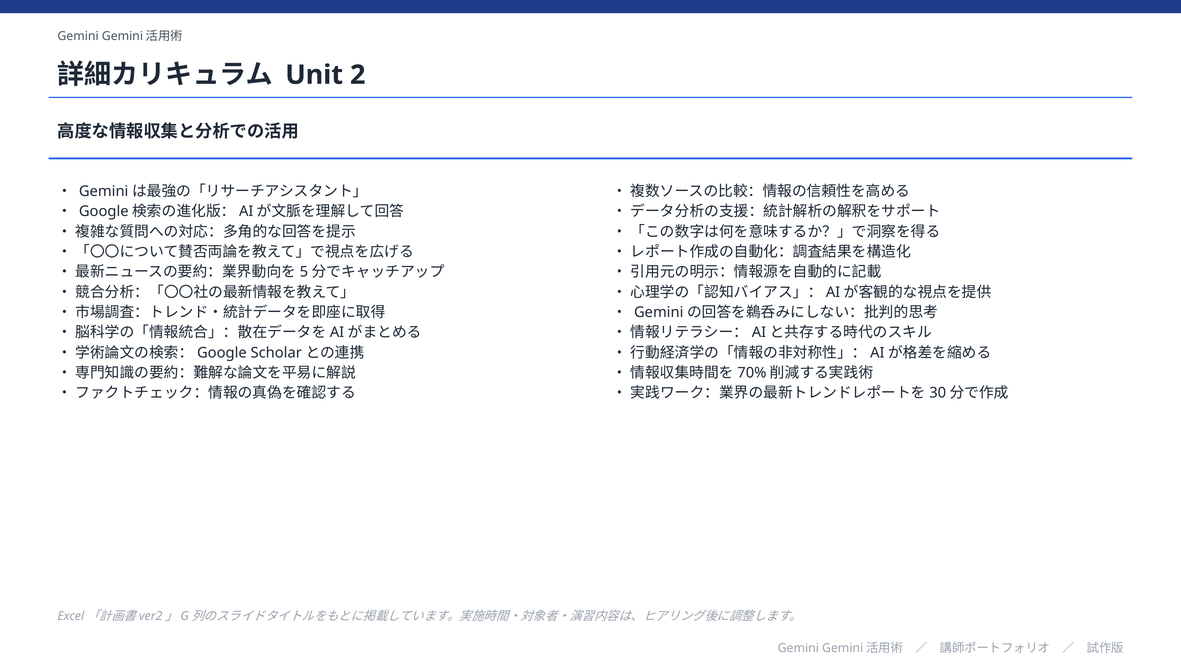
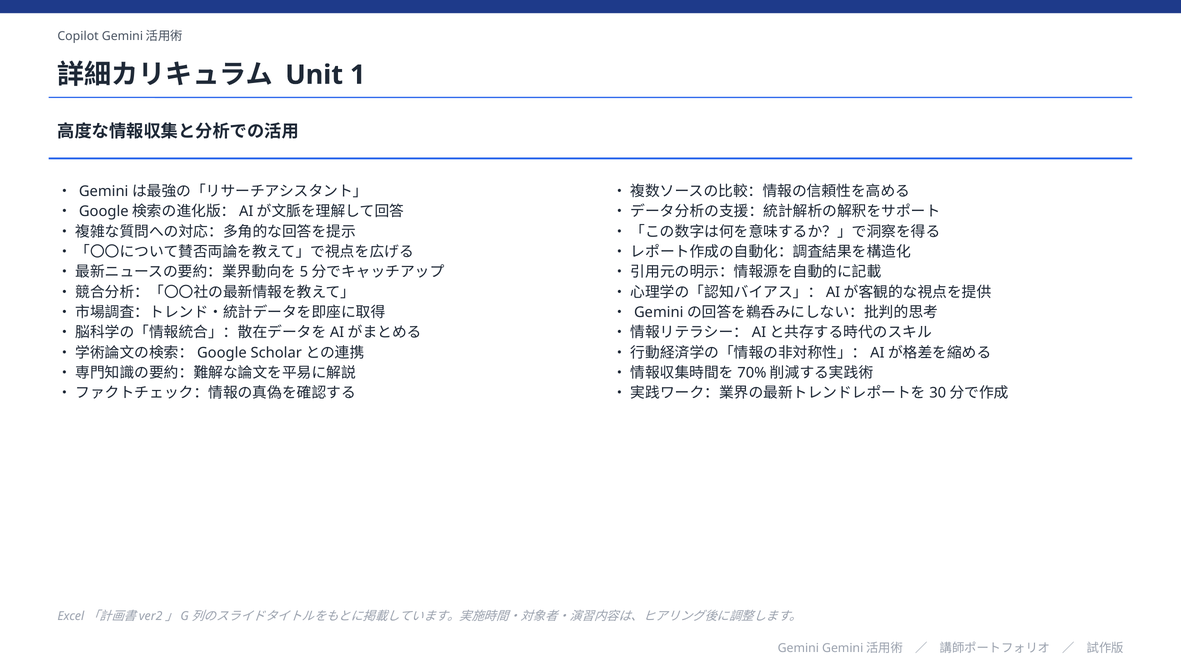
Gemini: Gemini -> Copilot (78, 36)
2: 2 -> 1 (358, 75)
